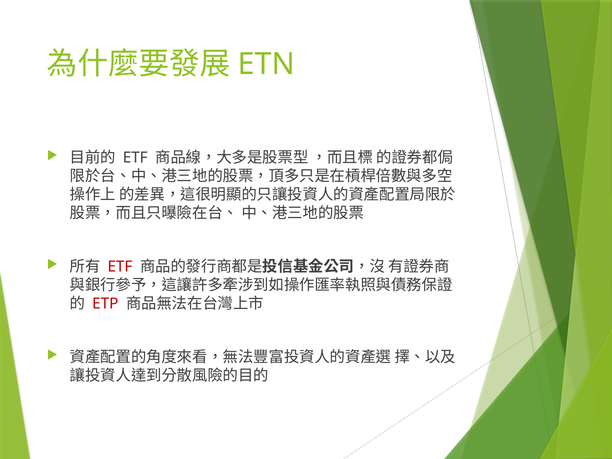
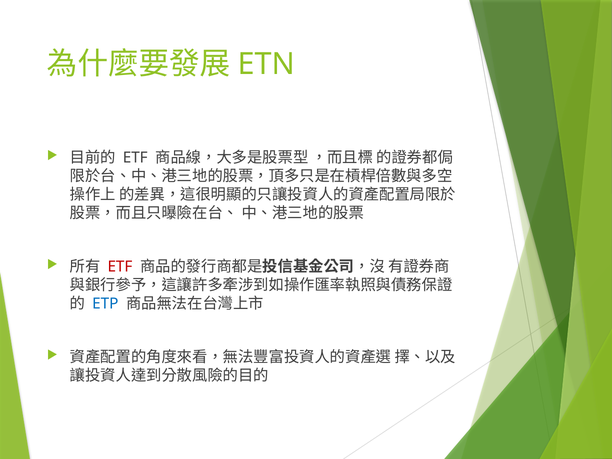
ETP colour: red -> blue (105, 303)
